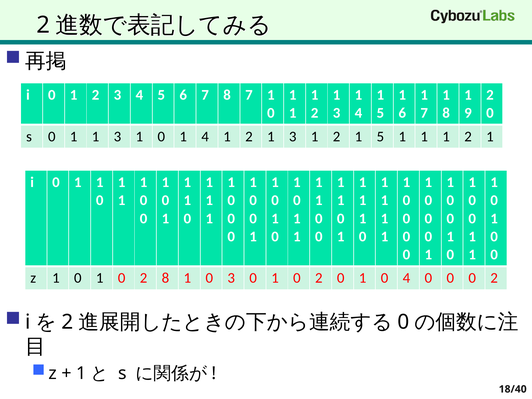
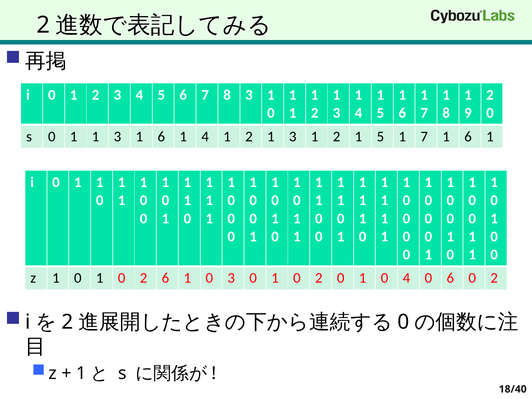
8 7: 7 -> 3 (249, 95)
3 1 0: 0 -> 6 (161, 137)
5 1 1: 1 -> 7 (424, 137)
2: 2 -> 6 (468, 137)
2 8: 8 -> 6 (165, 278)
4 0 0: 0 -> 6 (450, 278)
